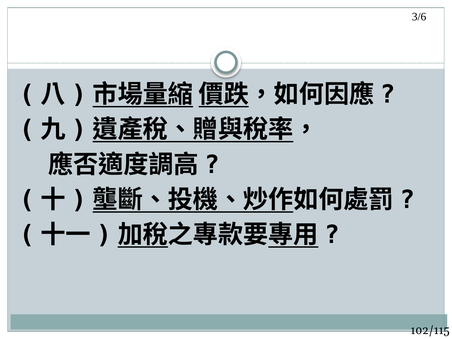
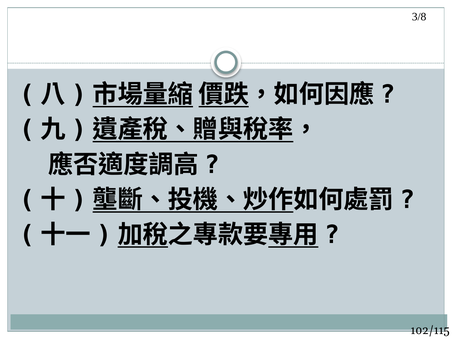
3/6: 3/6 -> 3/8 (419, 17)
